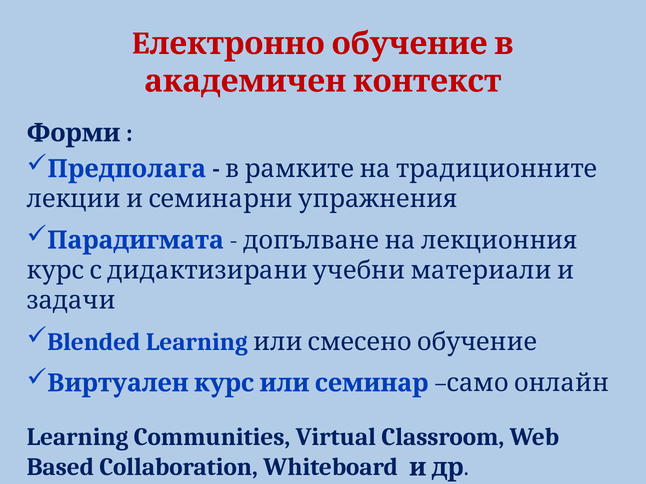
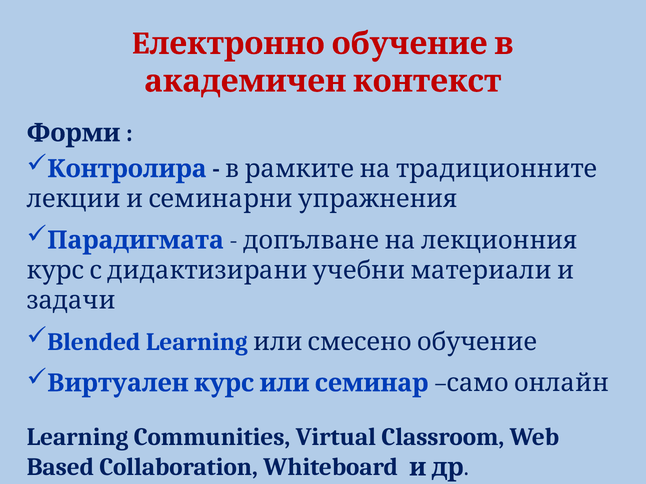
Предполага: Предполага -> Контролира (127, 169)
